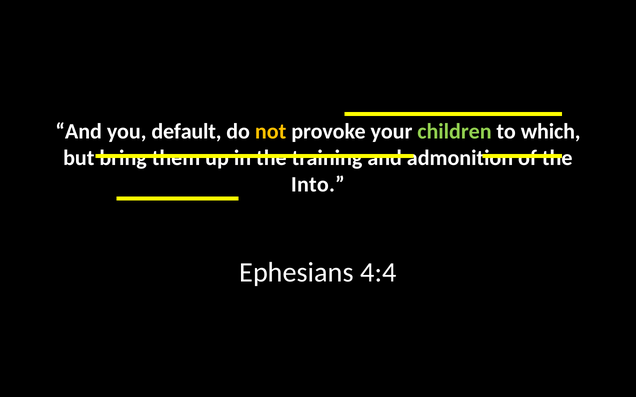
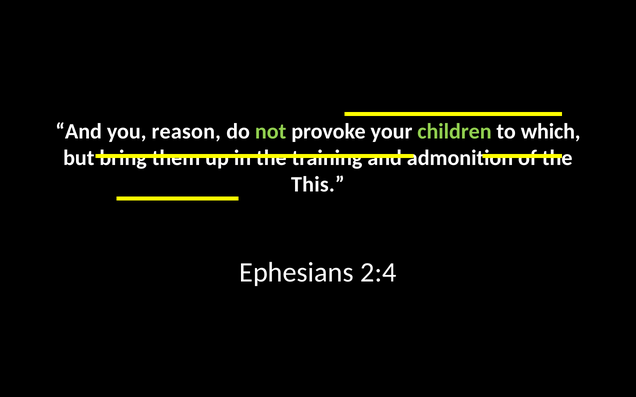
default: default -> reason (186, 132)
not colour: yellow -> light green (271, 132)
Into: Into -> This (318, 184)
4:4: 4:4 -> 2:4 (378, 273)
